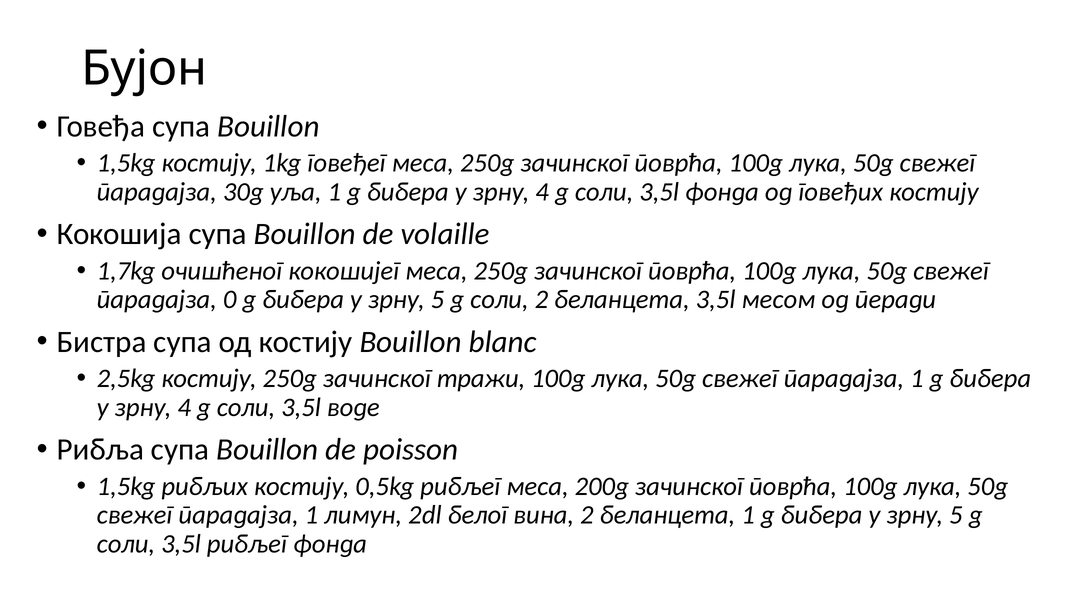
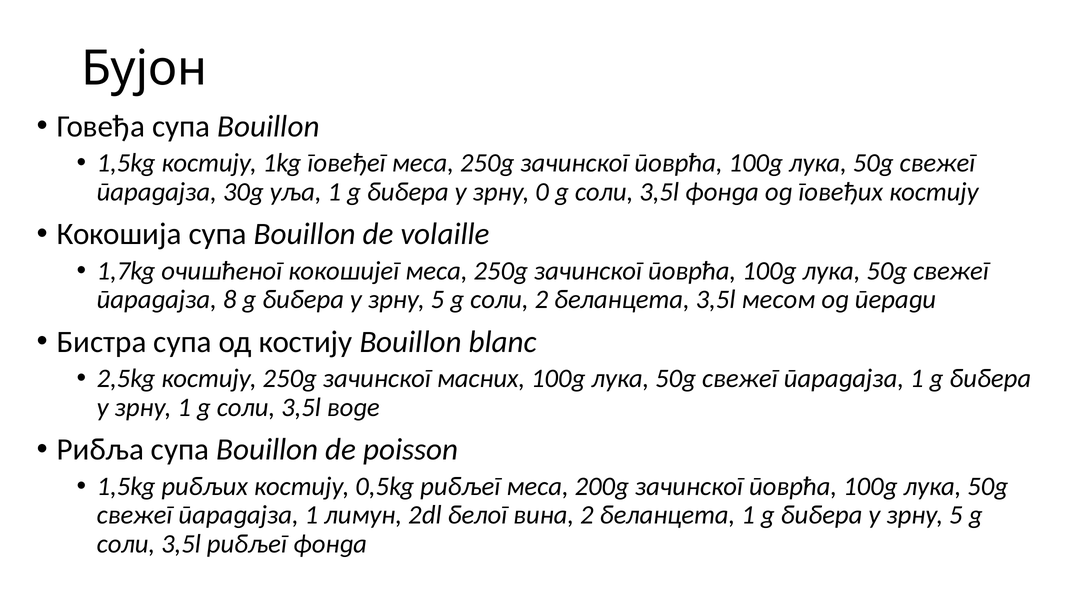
4: 4 -> 0 (542, 192)
0: 0 -> 8 (230, 300)
тражи: тражи -> масних (481, 379)
4: 4 -> 1 (184, 407)
